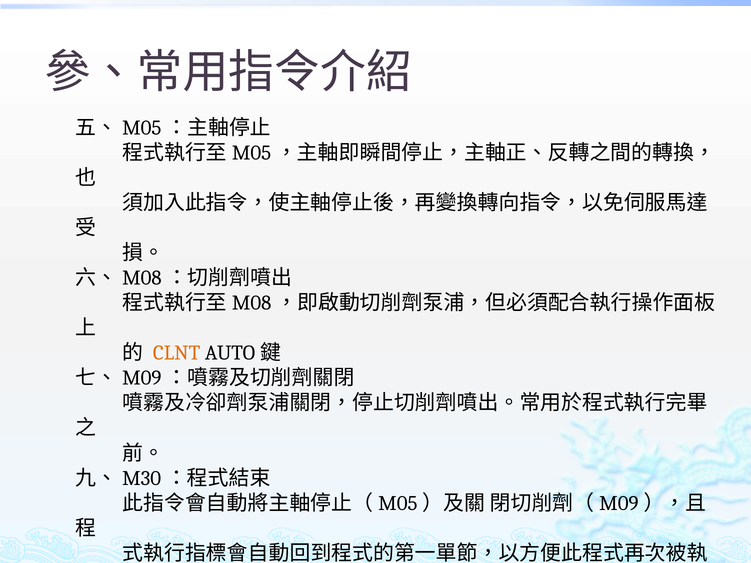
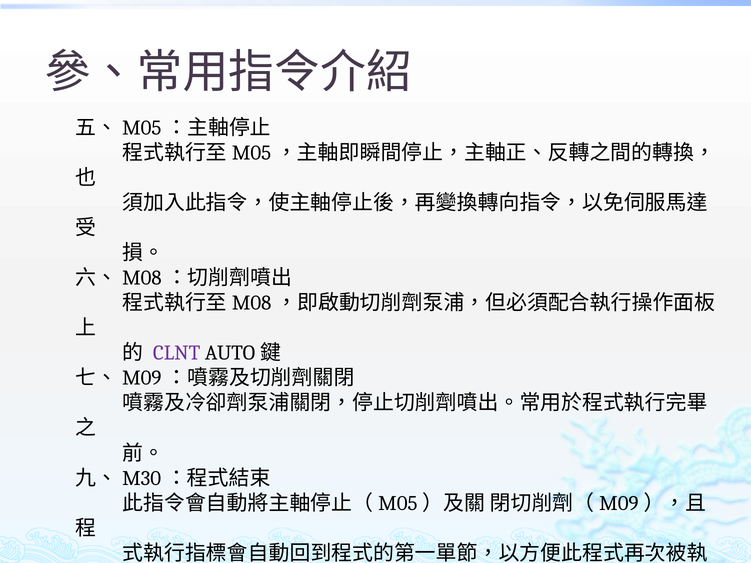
CLNT colour: orange -> purple (177, 353)
